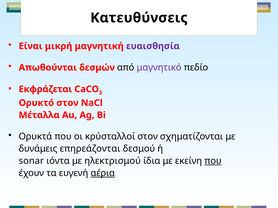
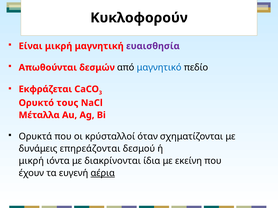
Κατευθύνσεις: Κατευθύνσεις -> Κυκλοφορούν (139, 18)
μαγνητικό colour: purple -> blue (159, 68)
Oρυκτό στον: στον -> τους (67, 103)
κρύσταλλοί στον: στον -> όταν (148, 137)
sonar: sonar -> μικρή (31, 161)
ηλεκτρισμού: ηλεκτρισμού -> διακρίνονται (113, 161)
που underline: present -> none (213, 161)
